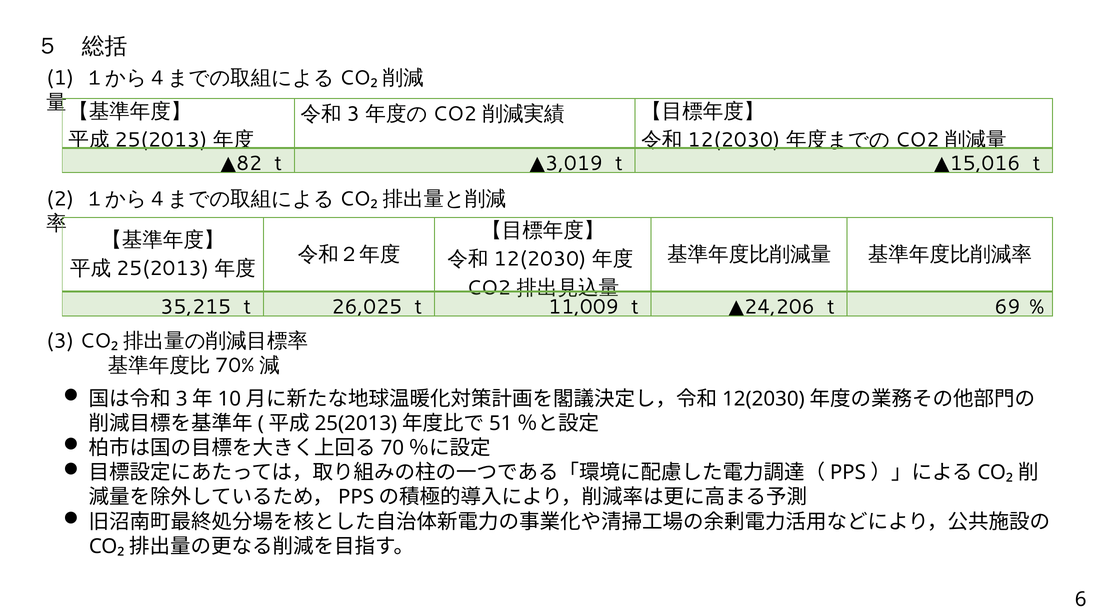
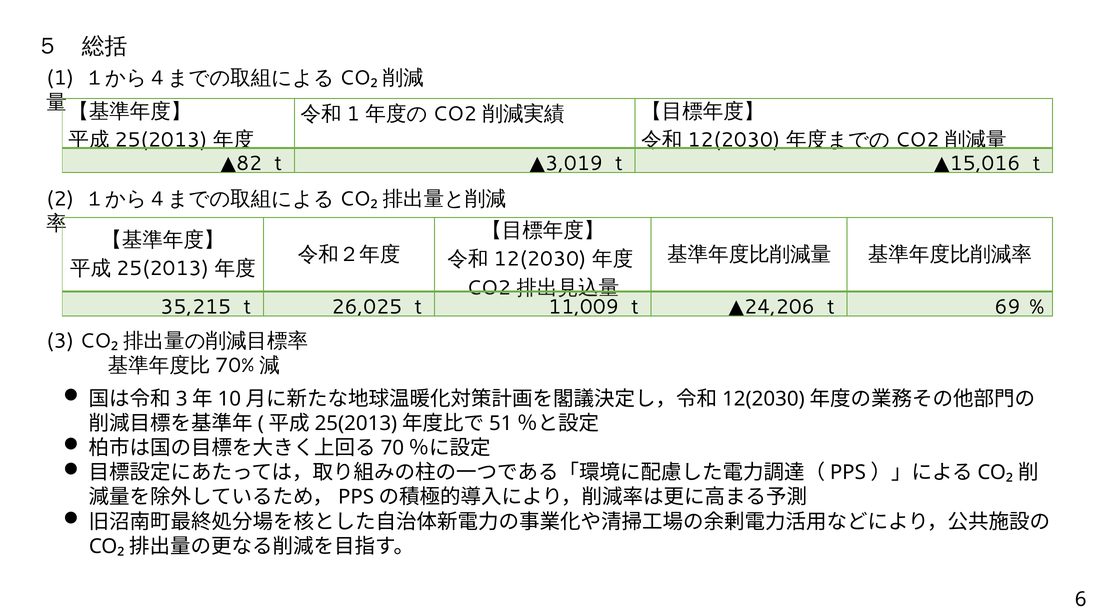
3: 3 -> 1 (353, 114)
